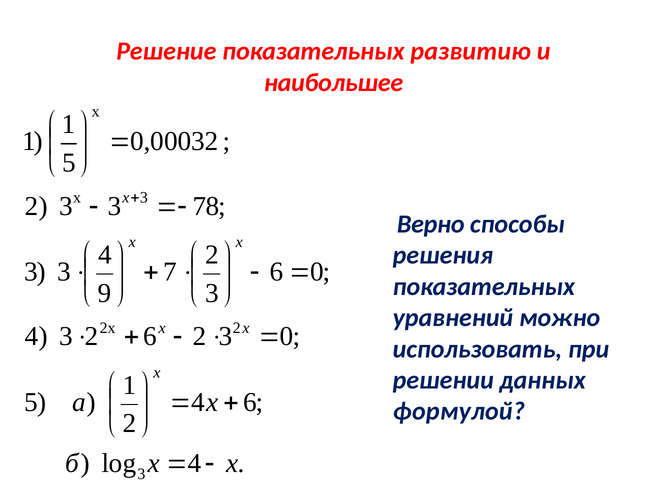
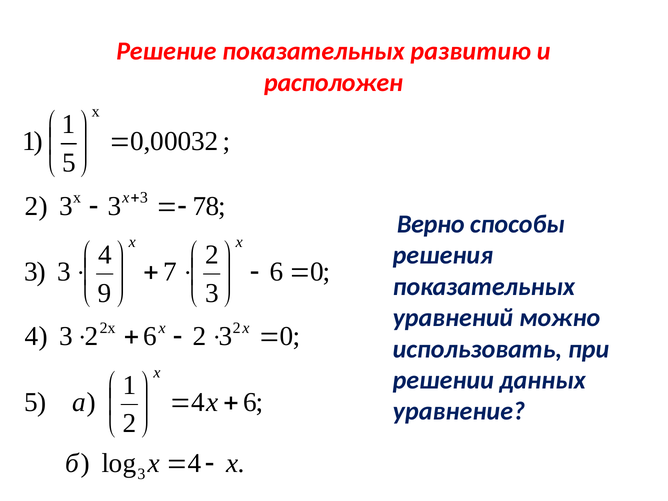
наибольшее: наибольшее -> расположен (334, 82)
формулой: формулой -> уравнение (459, 411)
